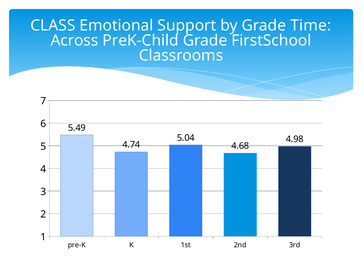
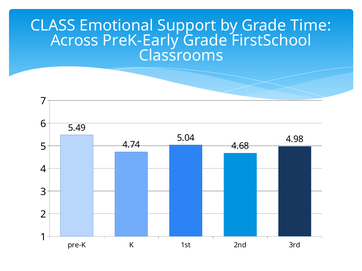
PreK-Child: PreK-Child -> PreK-Early (141, 41)
